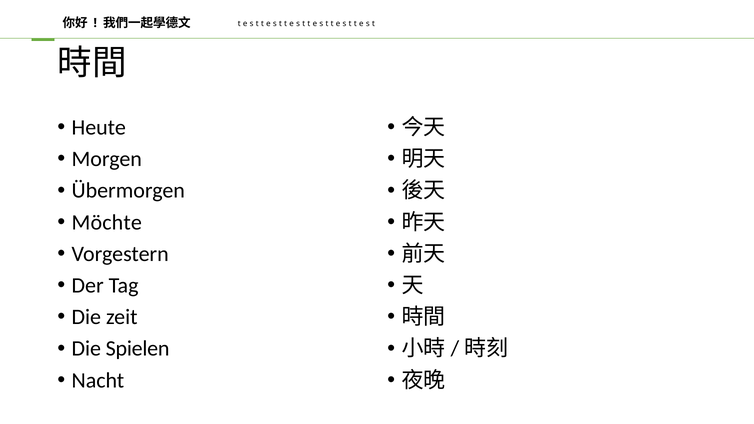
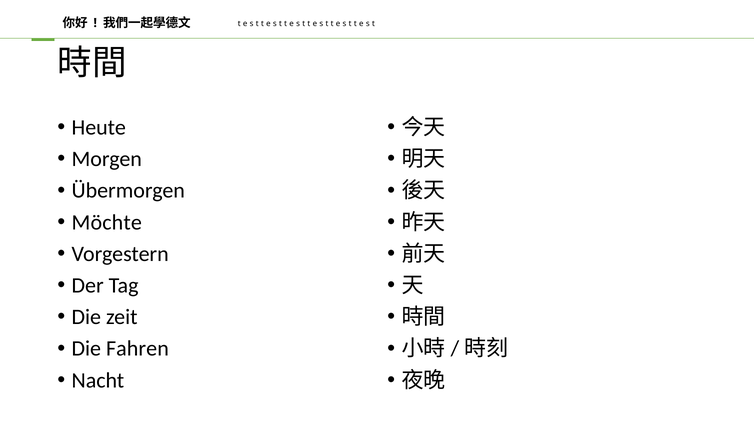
Spielen: Spielen -> Fahren (137, 349)
